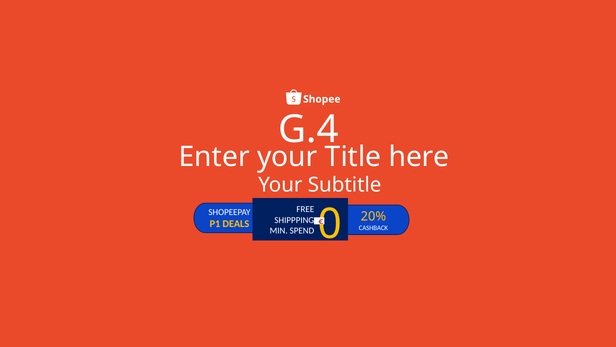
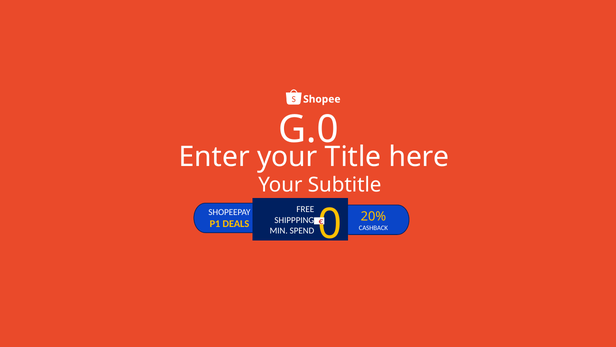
G.4: G.4 -> G.0 (308, 129)
